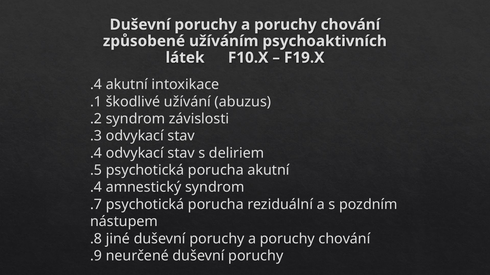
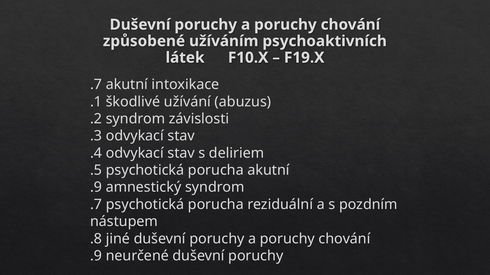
.4: .4 -> .7 (96, 85)
.4: .4 -> .9 (96, 188)
